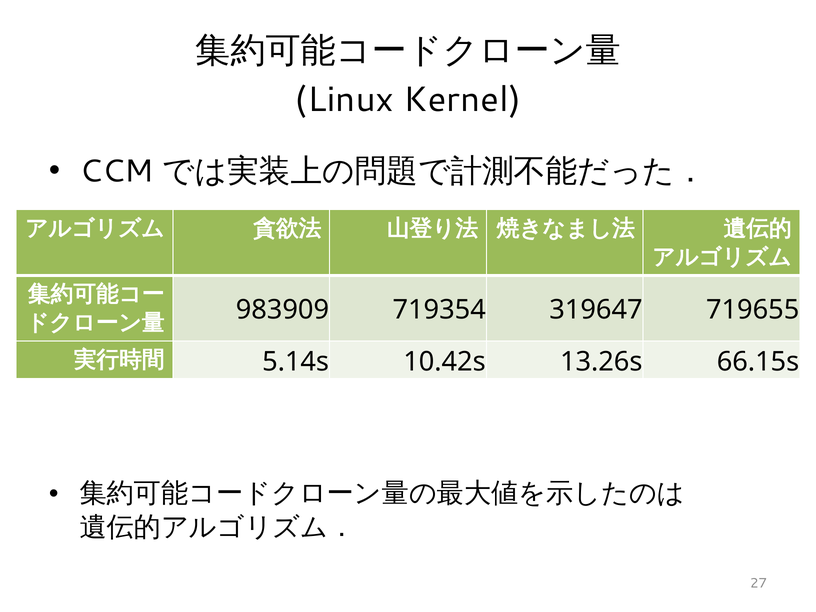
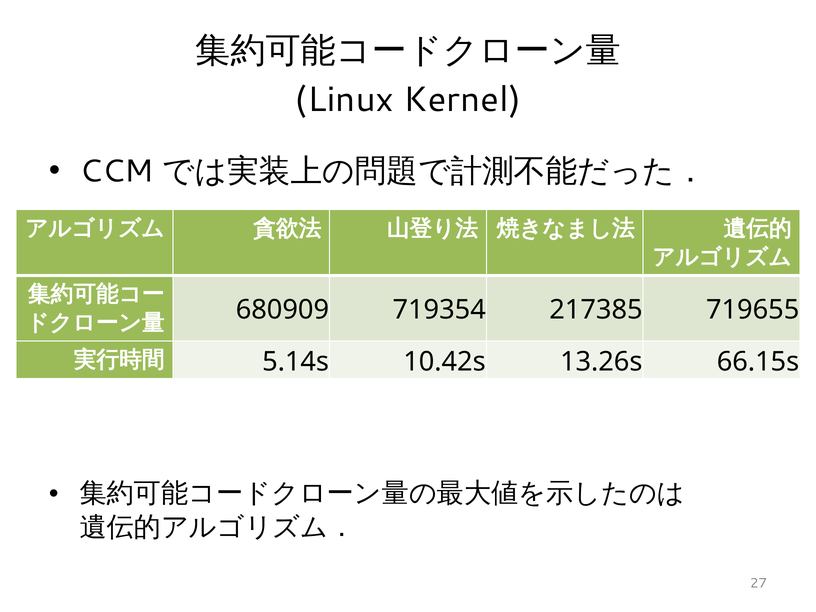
983909: 983909 -> 680909 (282, 310)
319647: 319647 -> 217385 (596, 310)
